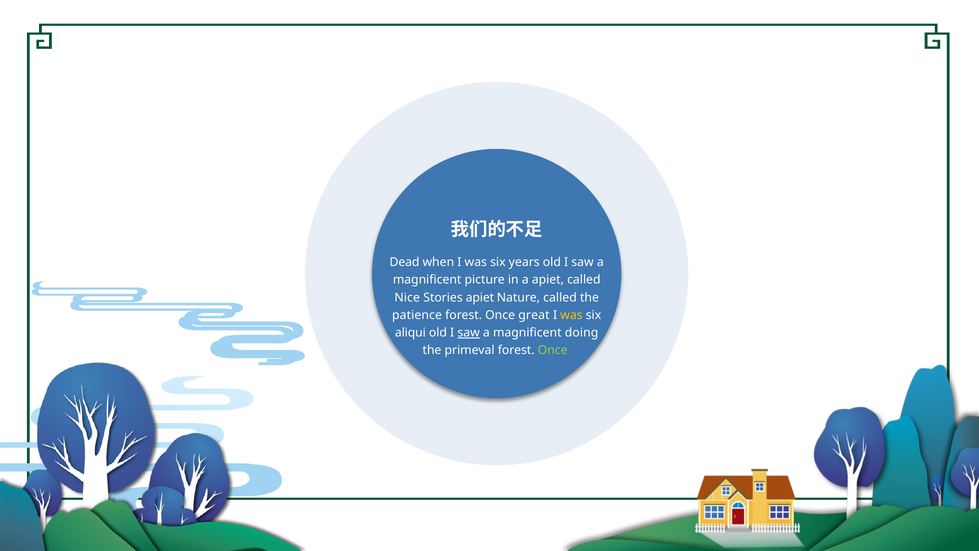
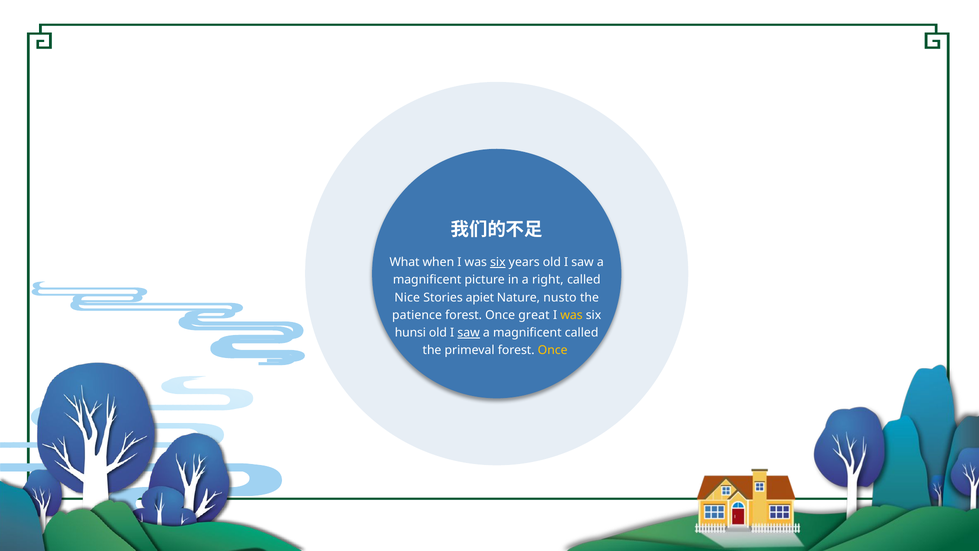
Dead: Dead -> What (405, 262)
six underline: none -> present (498, 262)
a apiet: apiet -> right (548, 280)
Nature called: called -> nusto (560, 297)
aliqui: aliqui -> hunsi (410, 333)
magnificent doing: doing -> called (582, 333)
Once colour: light green -> yellow (553, 350)
